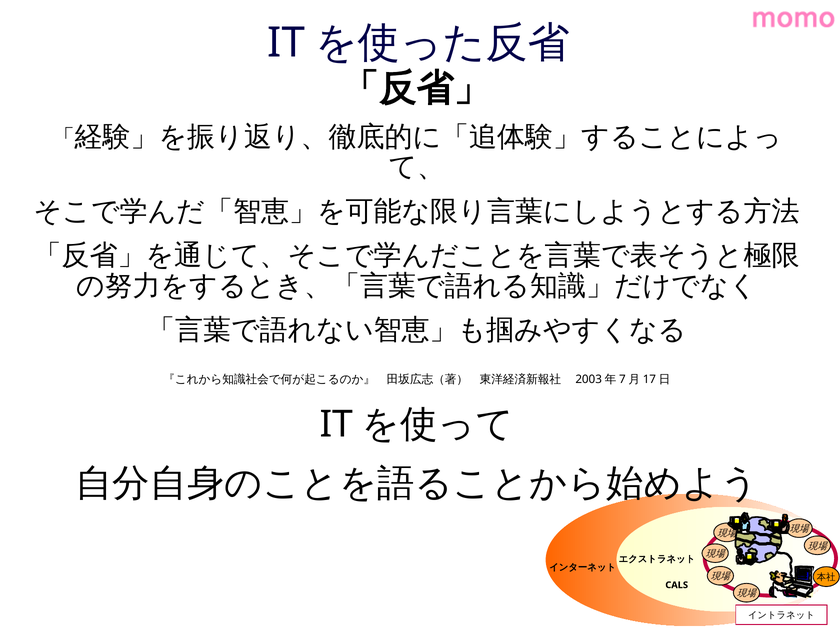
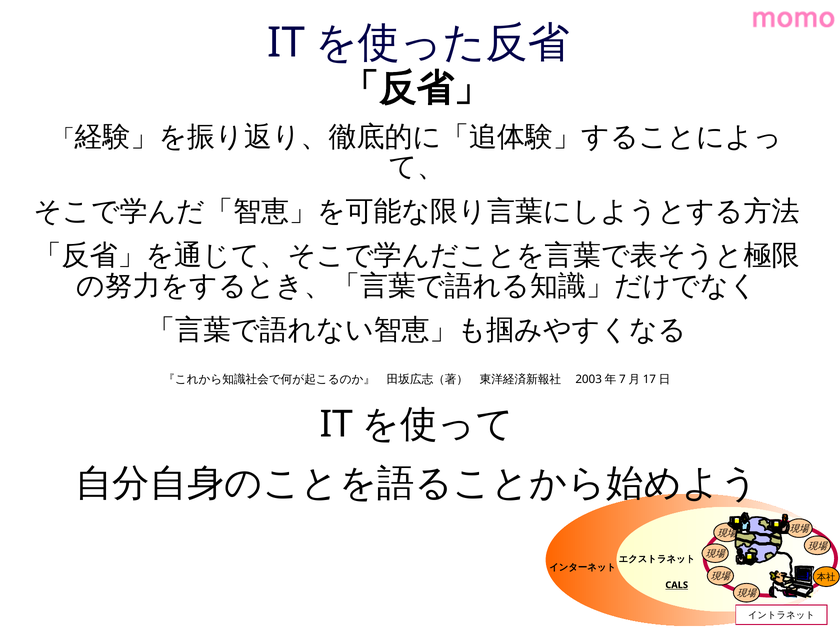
CALS underline: none -> present (677, 585)
